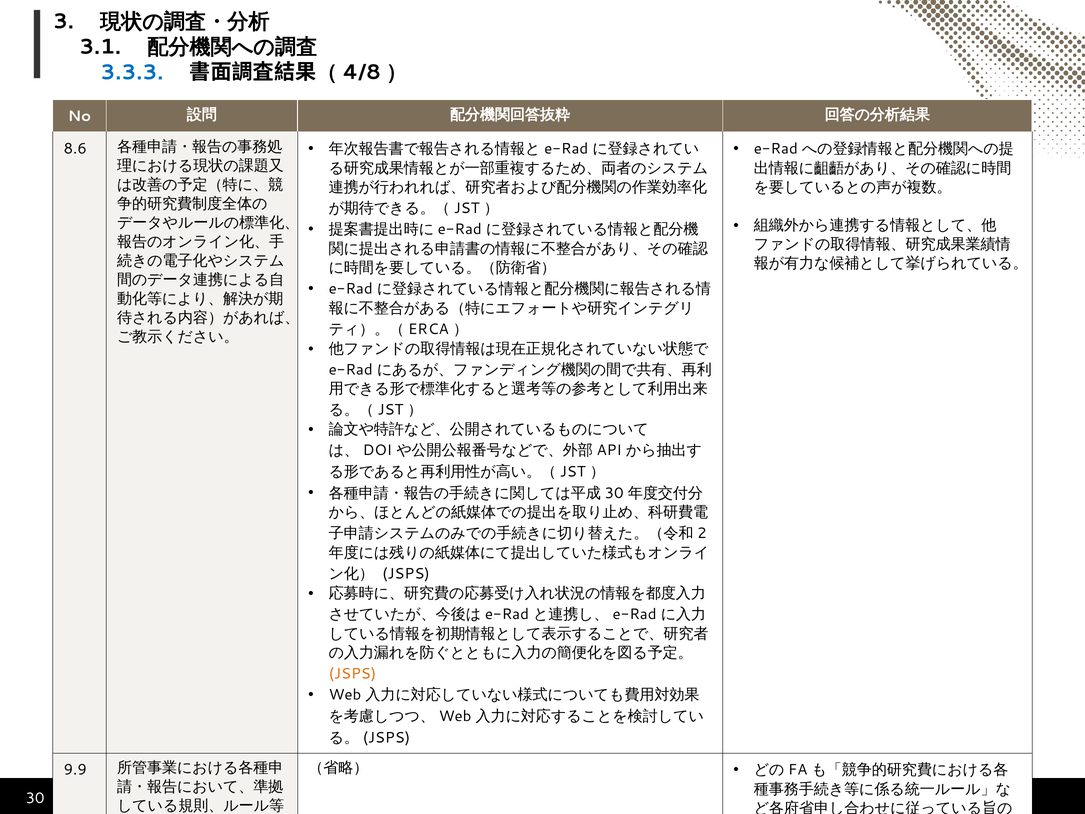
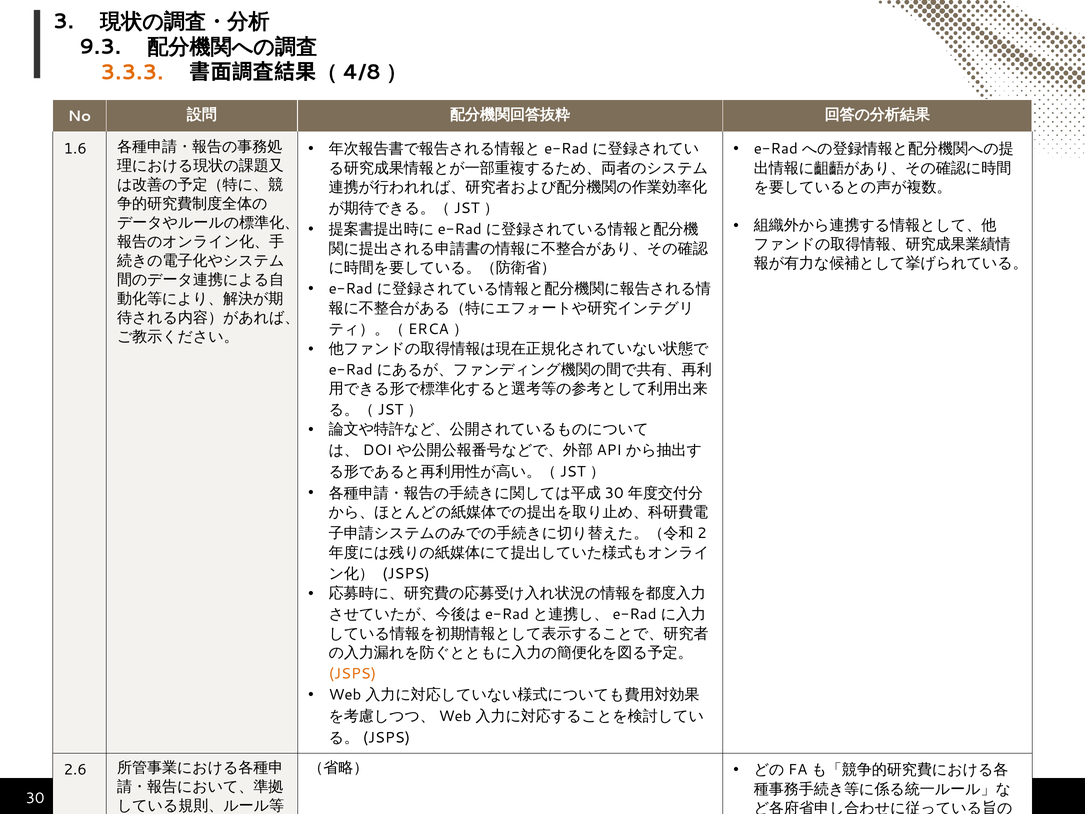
3.1: 3.1 -> 9.3 (100, 47)
3.3.3 colour: blue -> orange (132, 72)
8.6: 8.6 -> 1.6 (75, 149)
9.9: 9.9 -> 2.6 (75, 770)
